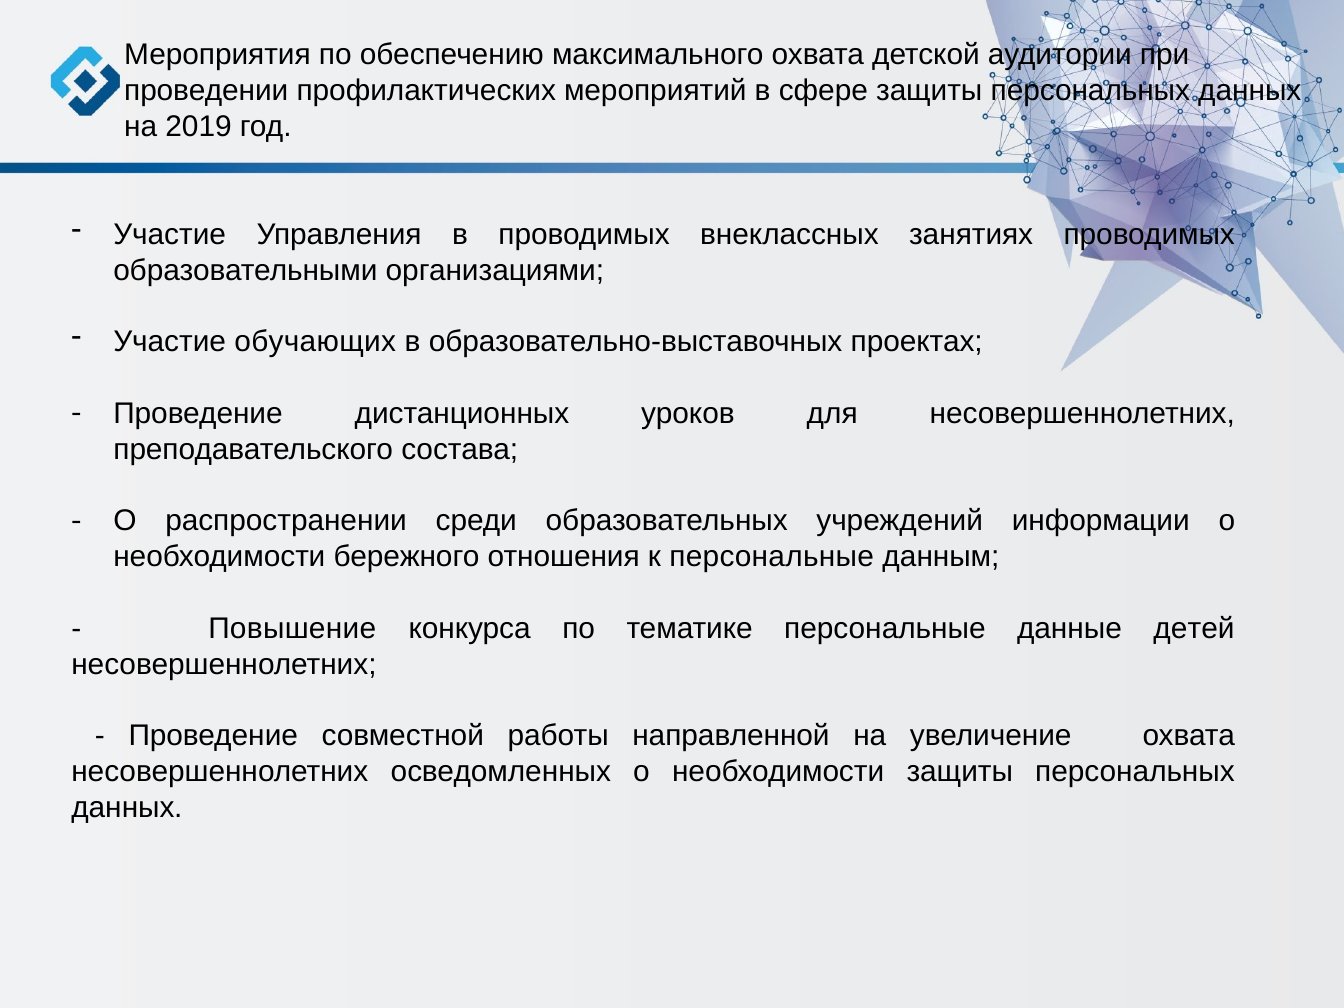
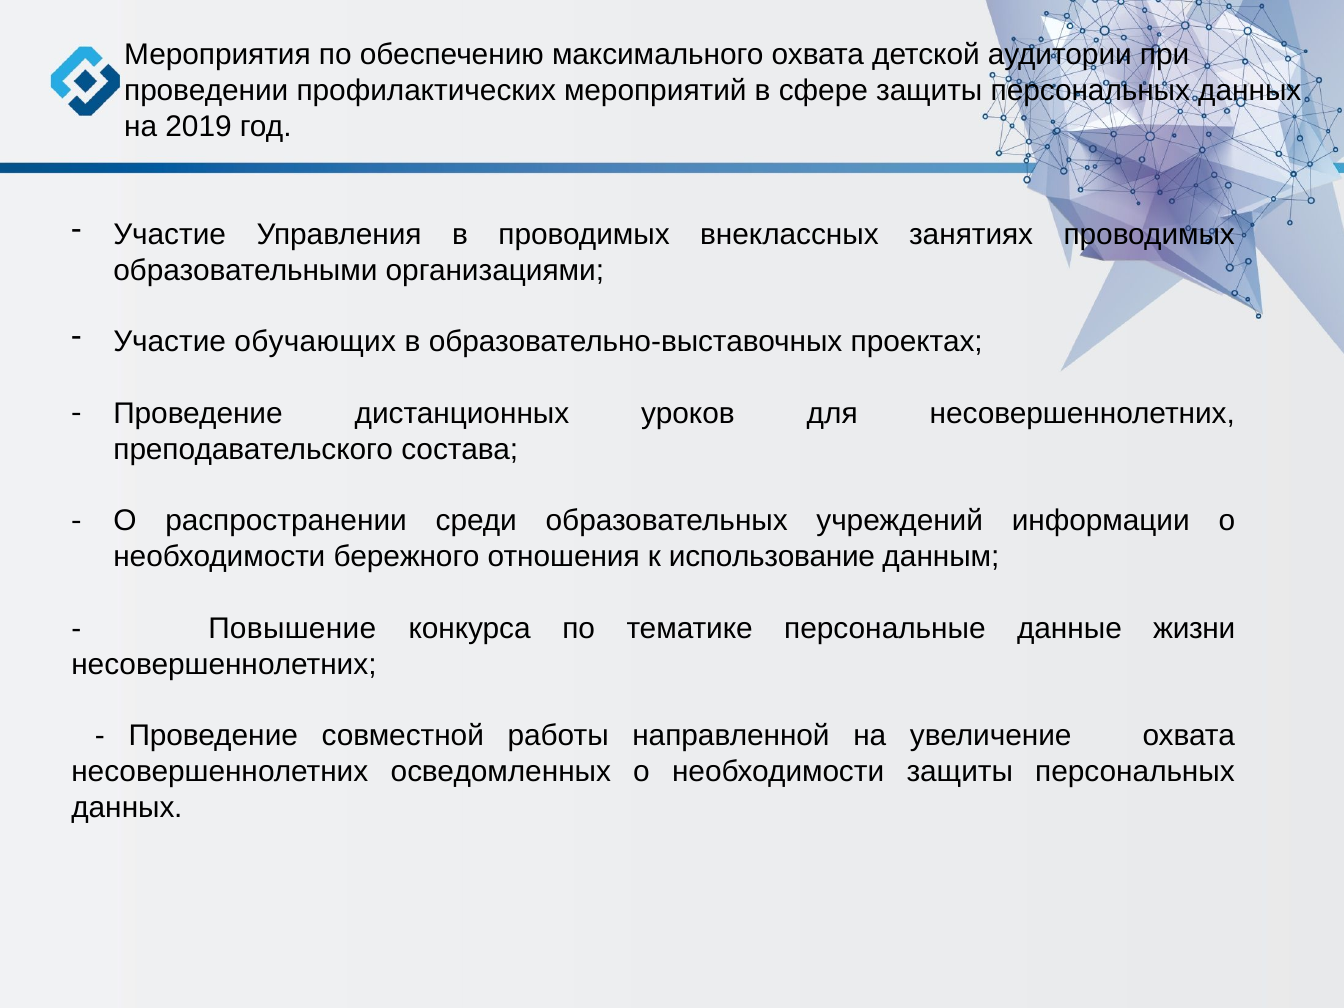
к персональные: персональные -> использование (772, 557)
детей: детей -> жизни (1194, 629)
